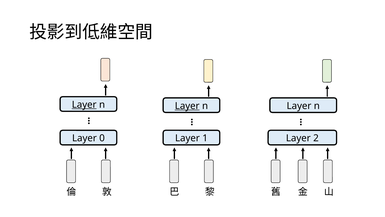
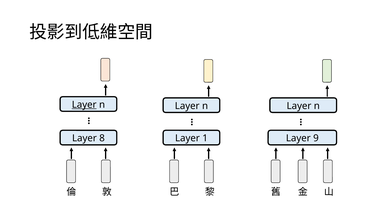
Layer underline: present -> none (187, 106)
0: 0 -> 8 (102, 138)
2: 2 -> 9 (316, 138)
